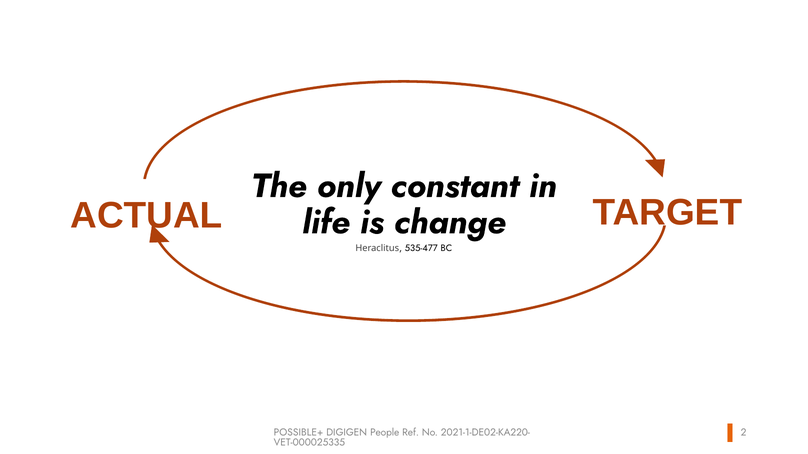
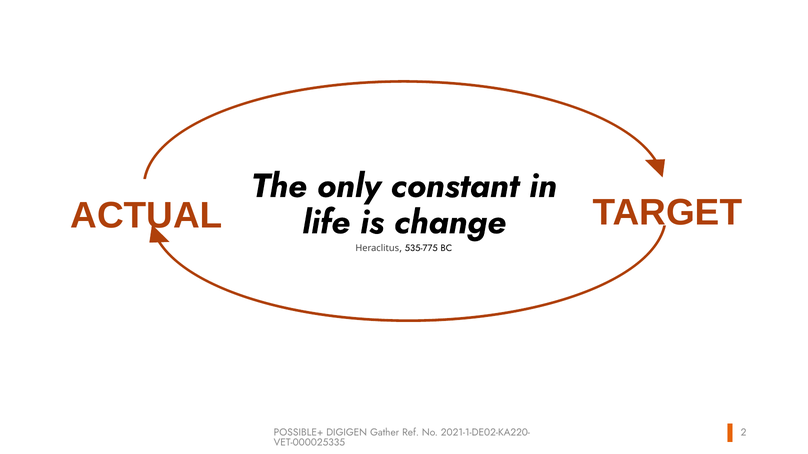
535-477: 535-477 -> 535-775 (421, 249)
People: People -> Gather (385, 433)
